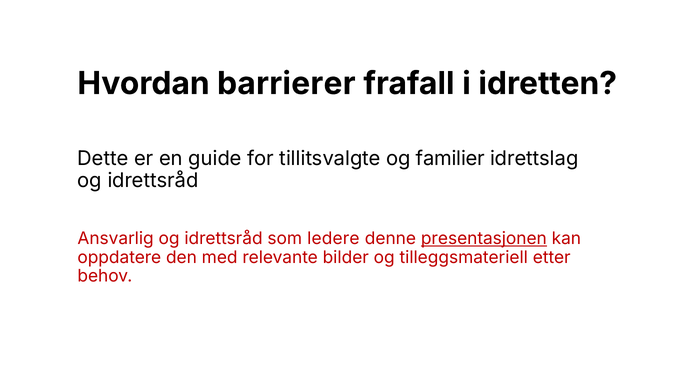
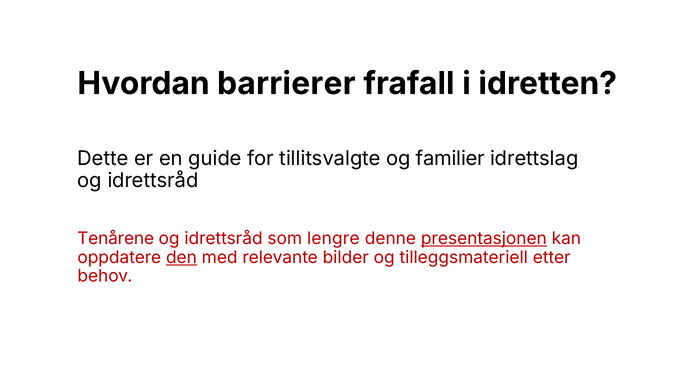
Ansvarlig: Ansvarlig -> Tenårene (116, 239)
ledere: ledere -> lengre (333, 239)
den underline: none -> present (181, 258)
